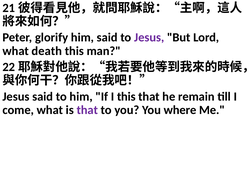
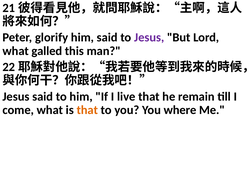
death: death -> galled (47, 51)
I this: this -> live (126, 96)
that colour: purple -> orange (87, 110)
